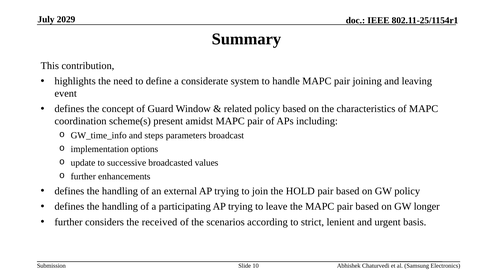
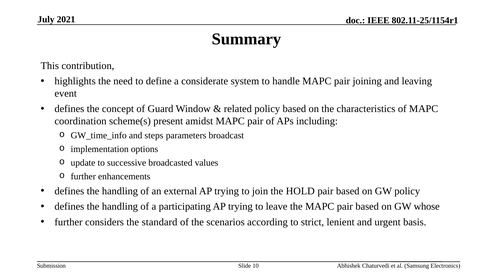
2029: 2029 -> 2021 (66, 20)
longer: longer -> whose (427, 207)
received: received -> standard (160, 222)
